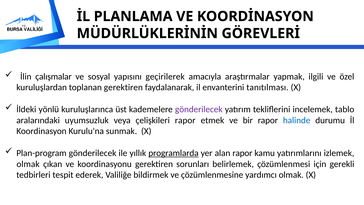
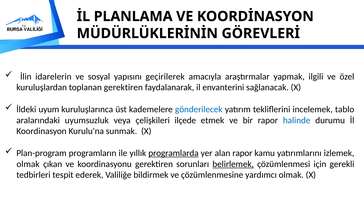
çalışmalar: çalışmalar -> idarelerin (53, 76)
tanıtılması: tanıtılması -> sağlanacak (267, 87)
yönlü: yönlü -> uyum (49, 109)
gönderilecek colour: purple -> blue (199, 109)
çelişkileri rapor: rapor -> ilçede (185, 120)
Plan-program gönderilecek: gönderilecek -> programların (93, 153)
belirlemek underline: none -> present (233, 164)
